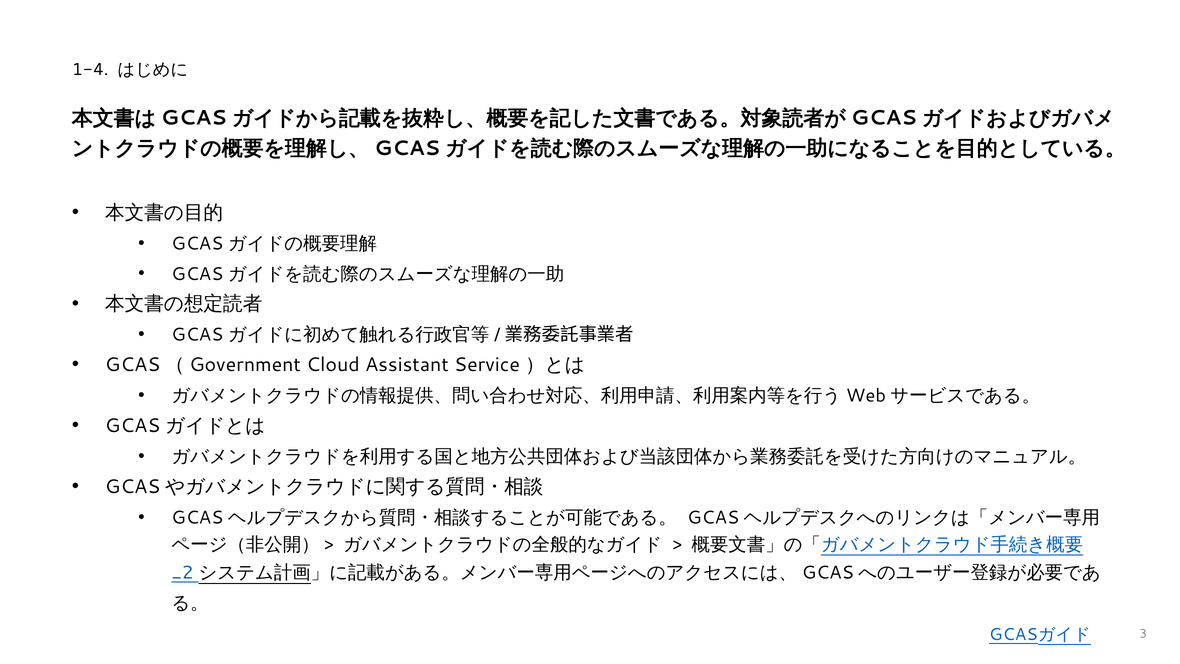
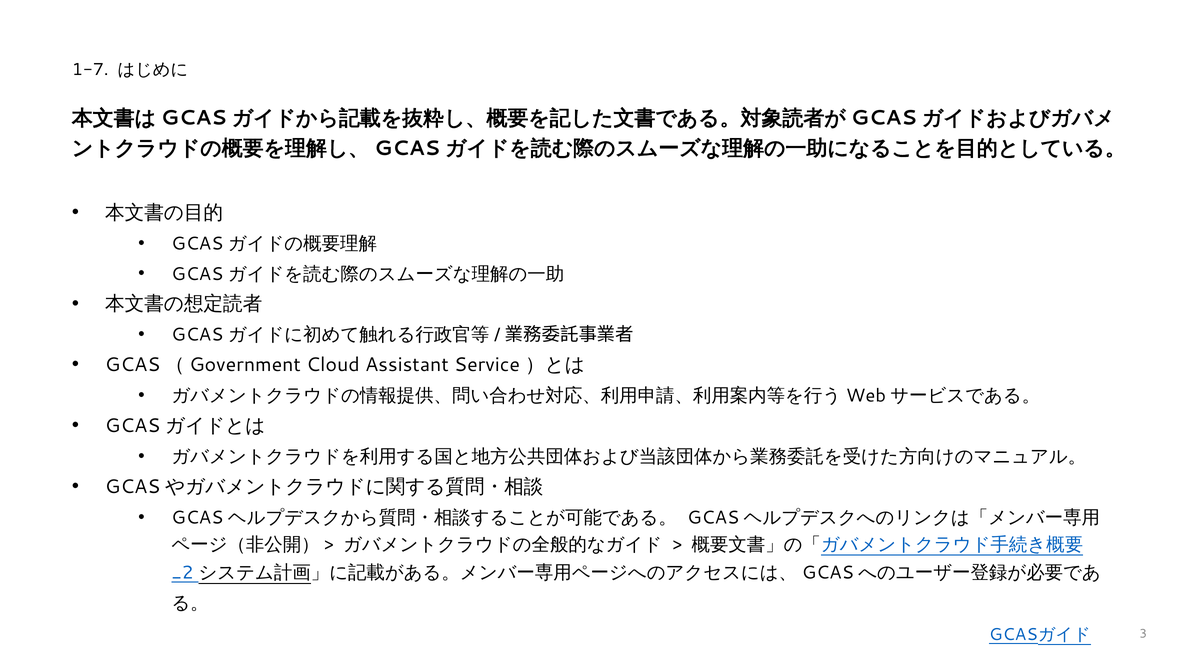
1-4: 1-4 -> 1-7 (90, 70)
